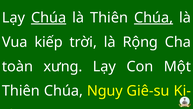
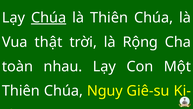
Chúa underline: present -> none (154, 18)
kiếp: kiếp -> thật (48, 42)
xưng: xưng -> nhau (63, 66)
